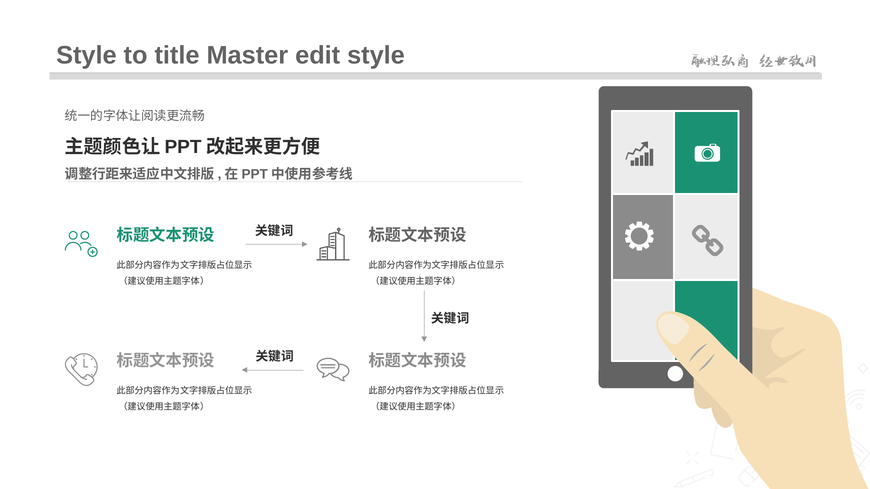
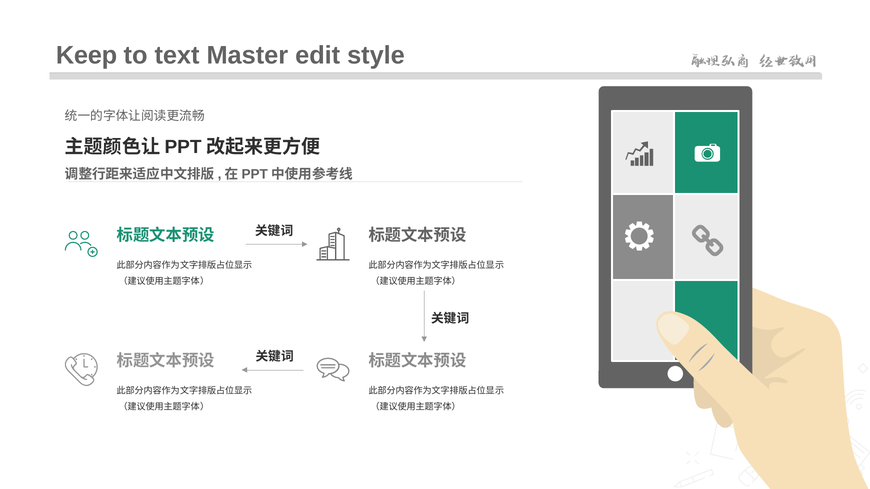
Style: Style -> Keep (87, 55)
title: title -> text (177, 55)
